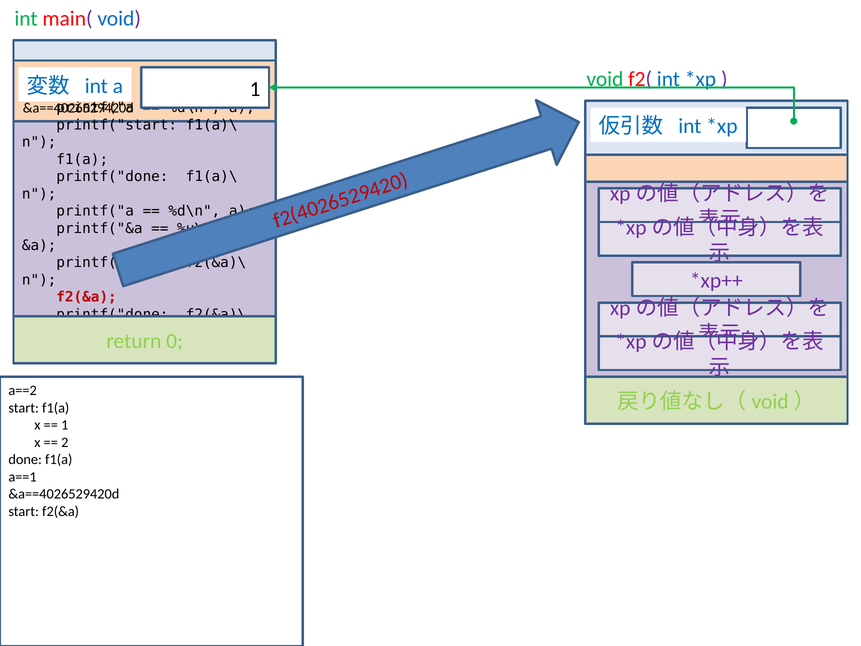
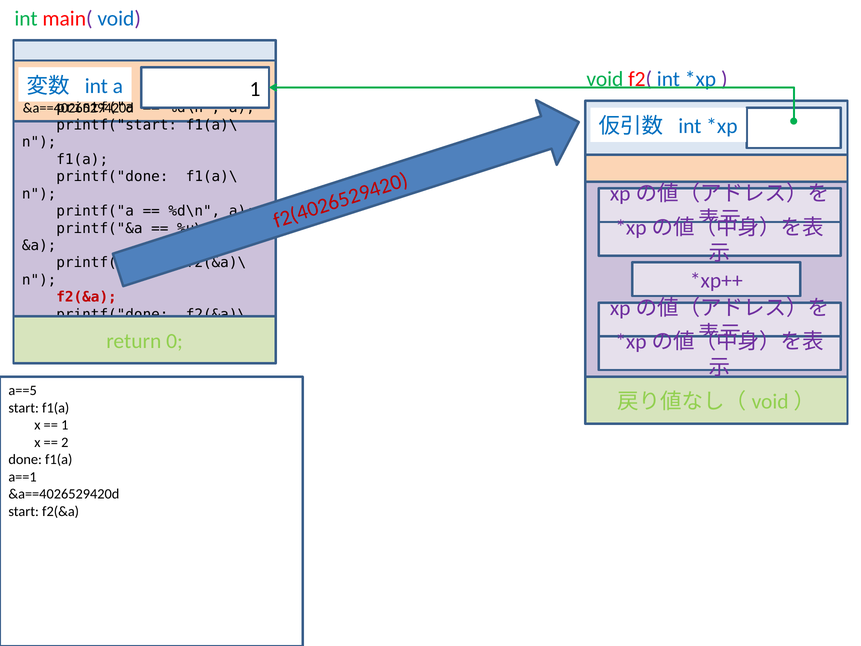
a==2: a==2 -> a==5 (23, 391)
